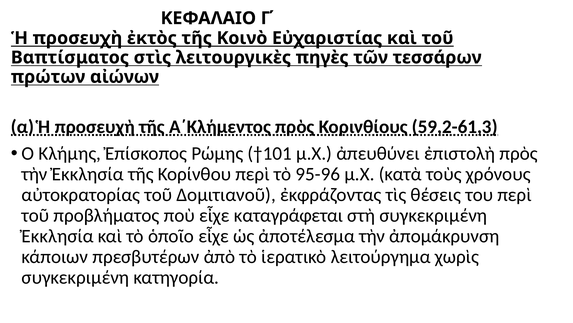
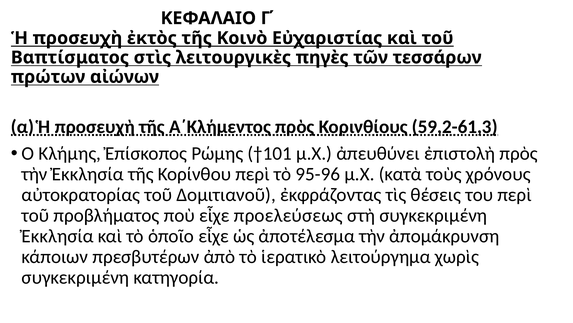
καταγράφεται: καταγράφεται -> προελεύσεως (288, 215)
